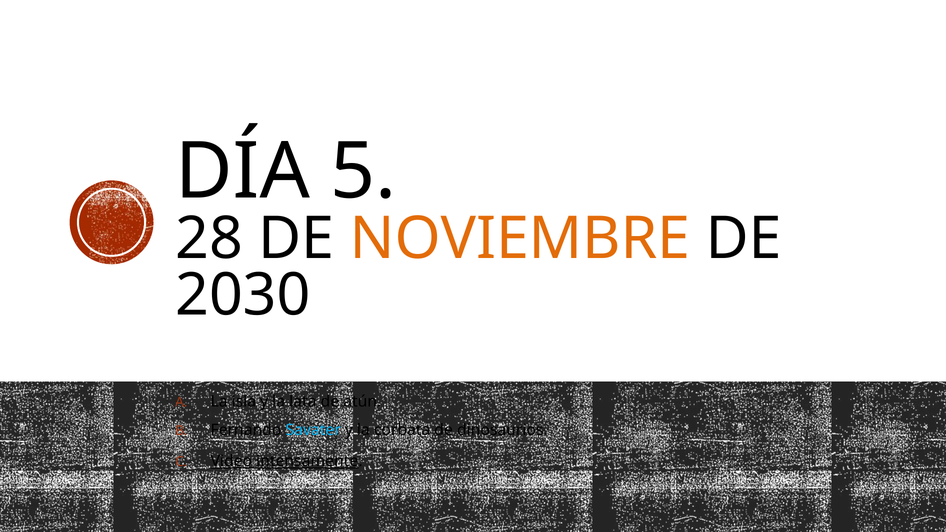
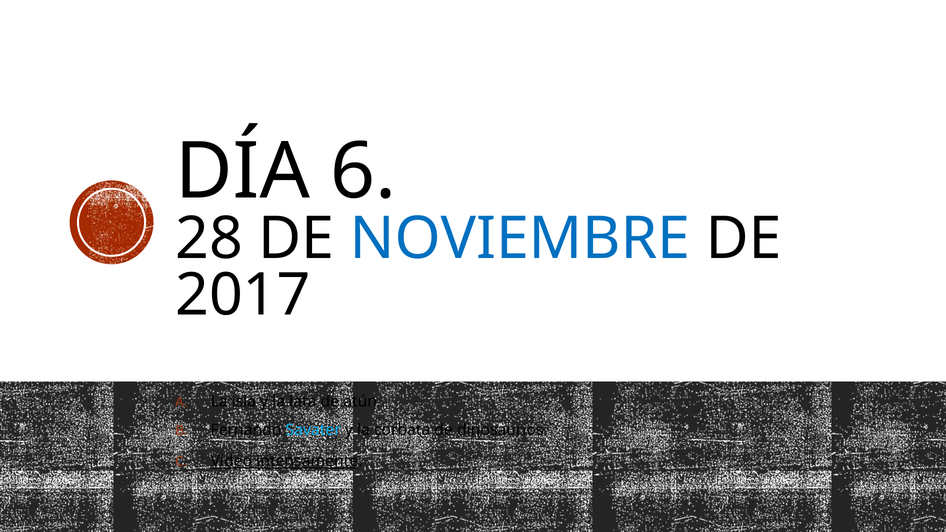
5: 5 -> 6 (363, 172)
NOVIEMBRE colour: orange -> blue (520, 239)
2030: 2030 -> 2017 (243, 295)
